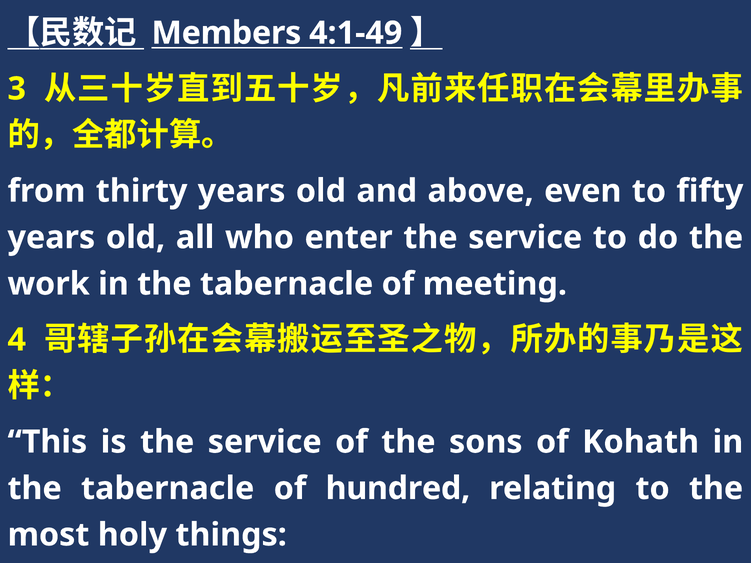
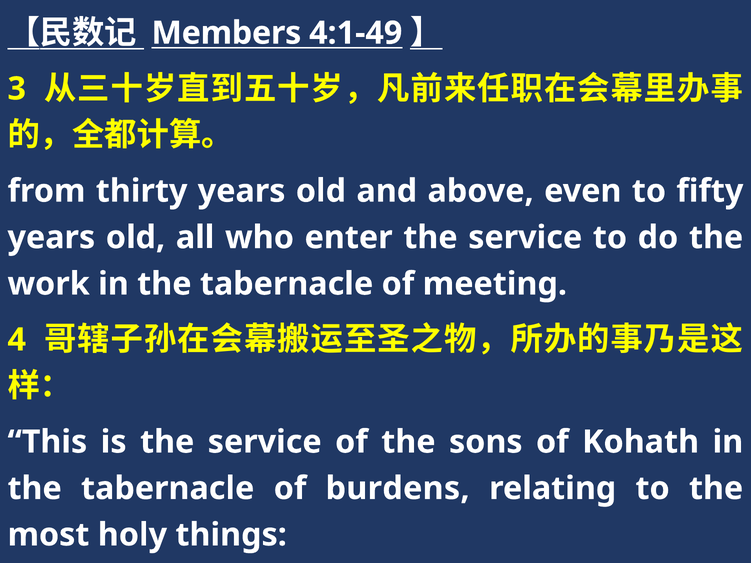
hundred: hundred -> burdens (398, 489)
